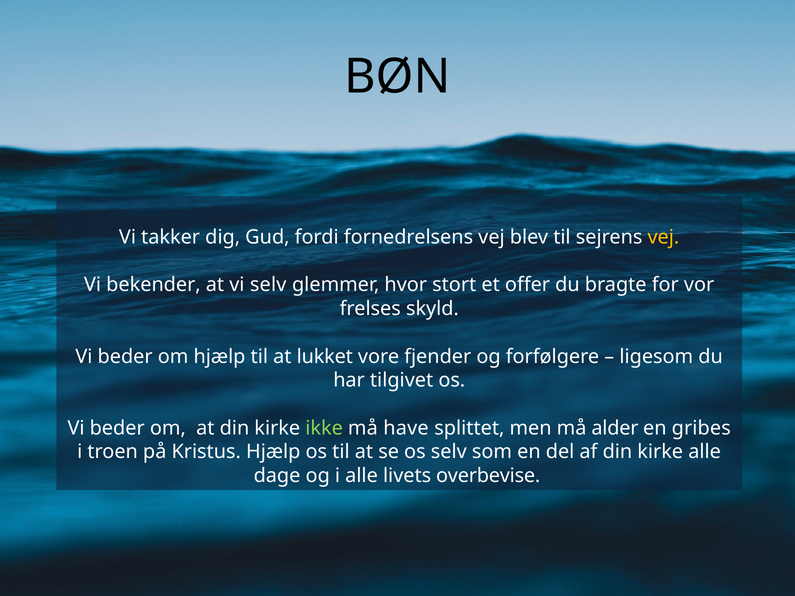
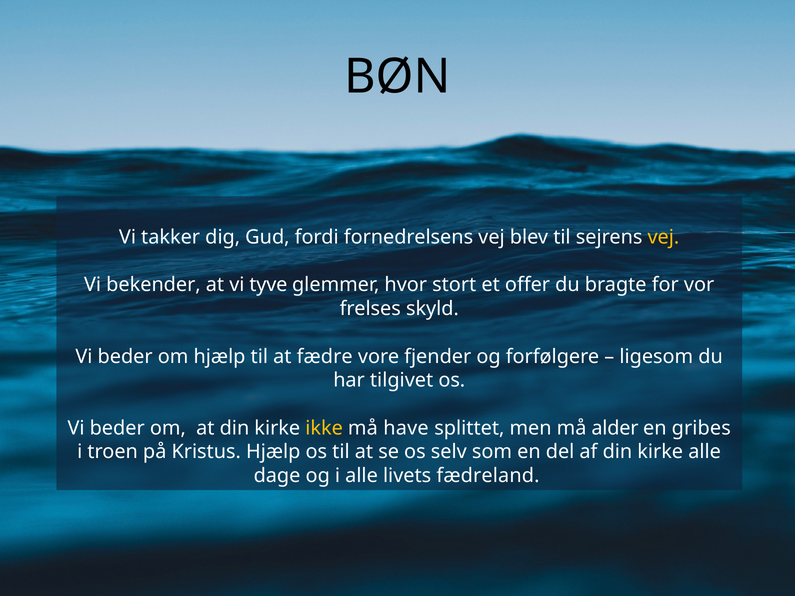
vi selv: selv -> tyve (268, 285)
lukket: lukket -> fædre (325, 357)
ikke colour: light green -> yellow (324, 428)
overbevise: overbevise -> fædreland (488, 476)
